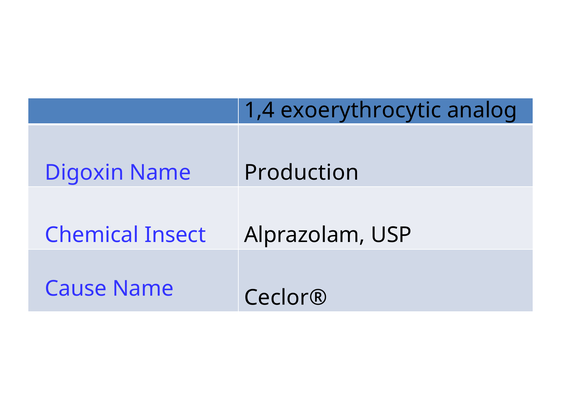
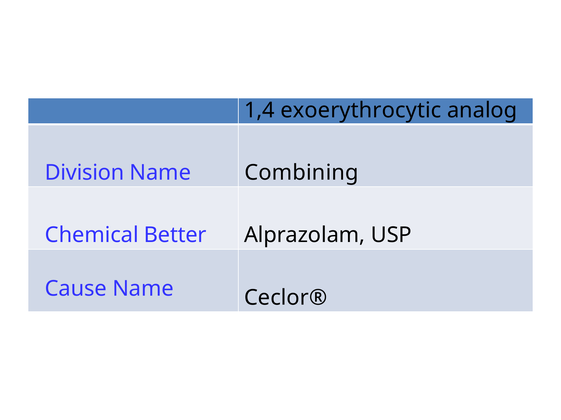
Digoxin: Digoxin -> Division (85, 173)
Production: Production -> Combining (302, 173)
Insect: Insect -> Better (175, 235)
